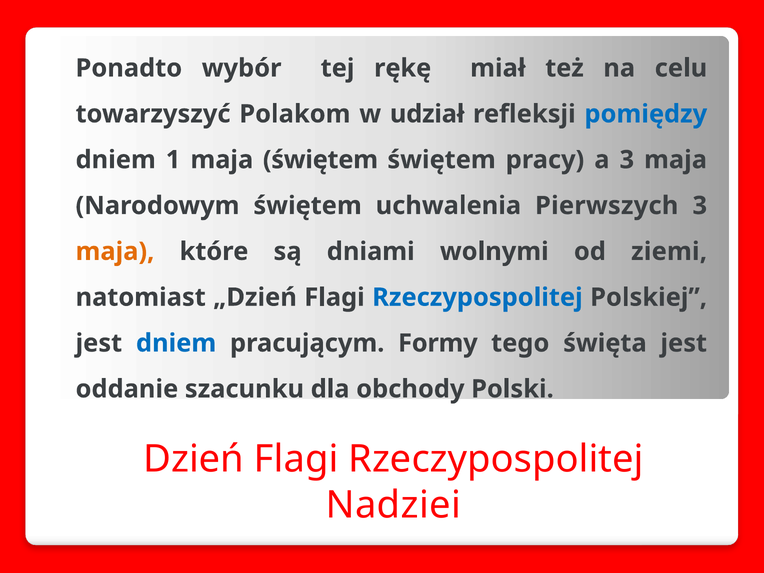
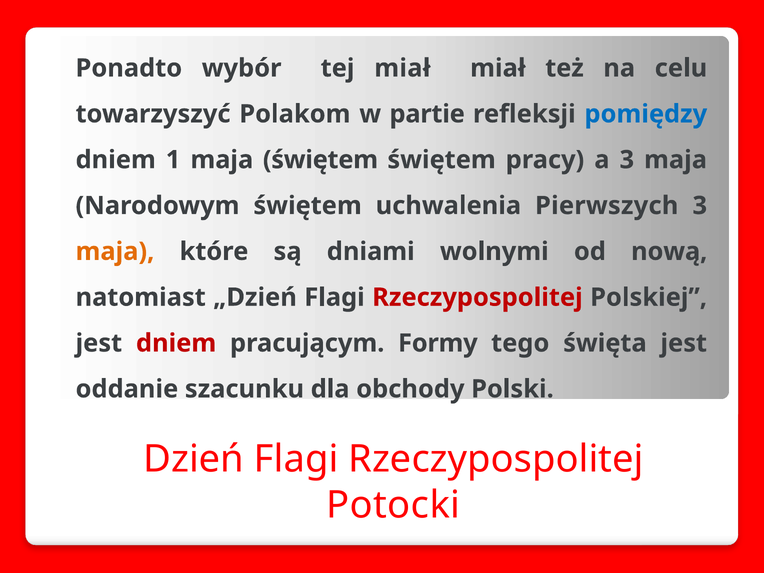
tej rękę: rękę -> miał (402, 68)
udział: udział -> partie (427, 114)
ziemi: ziemi -> nową (669, 252)
Rzeczypospolitej colour: blue -> red (477, 297)
dniem colour: blue -> red (176, 343)
Nadziei: Nadziei -> Potocki (393, 505)
